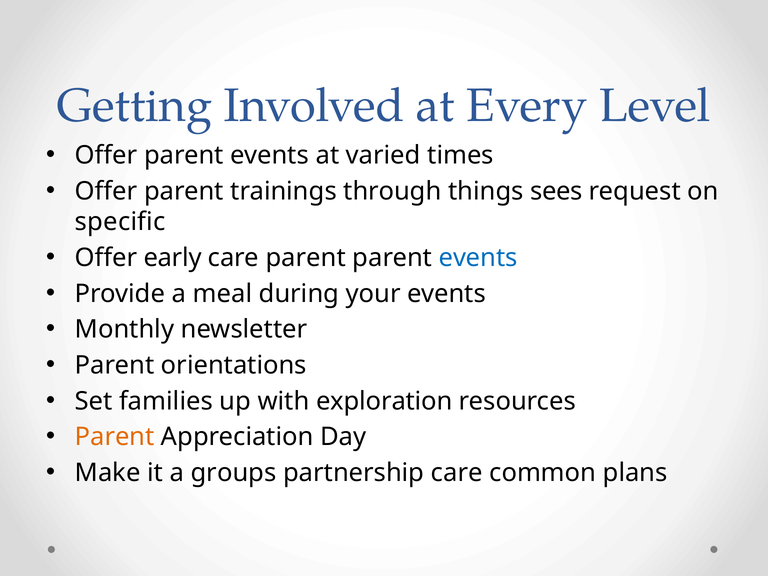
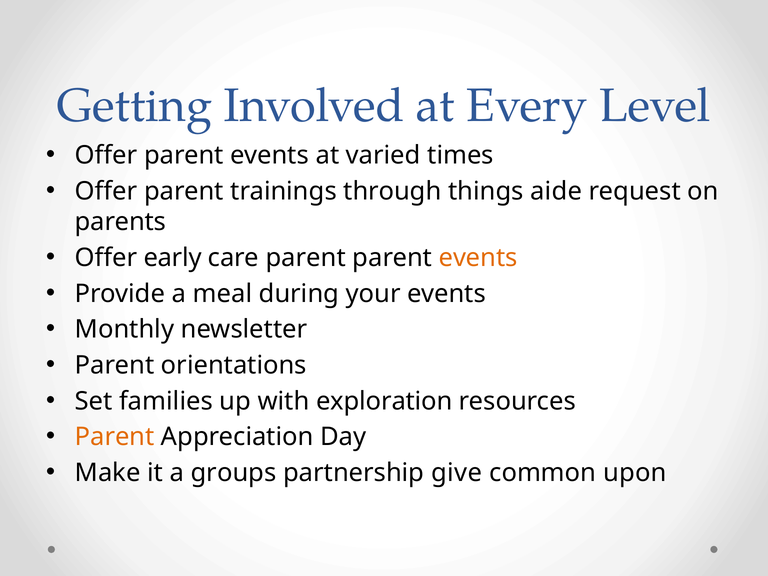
sees: sees -> aide (556, 191)
specific: specific -> parents (120, 222)
events colour: blue -> orange (478, 258)
partnership care: care -> give (457, 473)
plans: plans -> upon (635, 473)
